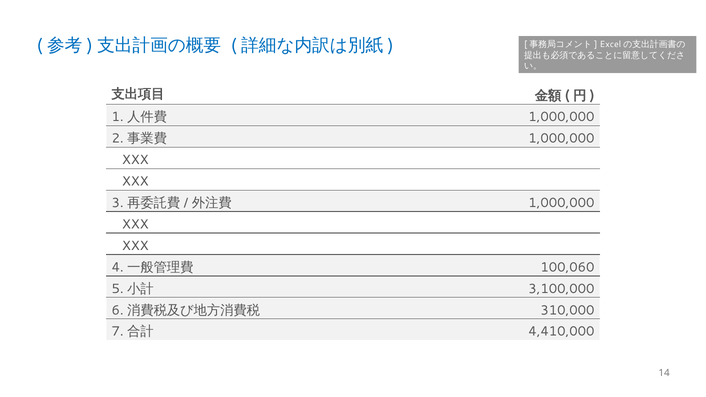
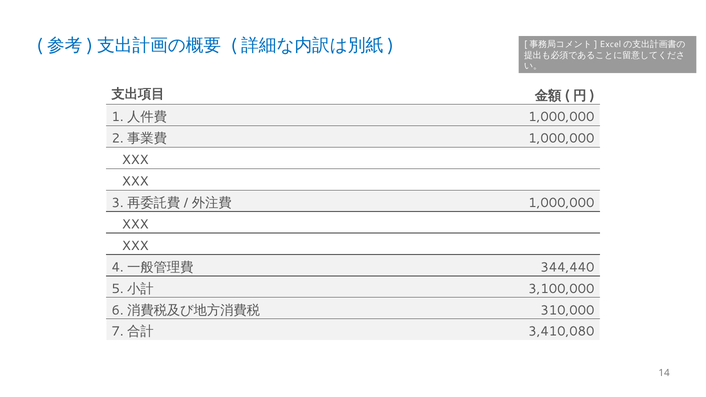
100,060: 100,060 -> 344,440 (567, 267)
4,410,000: 4,410,000 -> 3,410,080 (561, 332)
